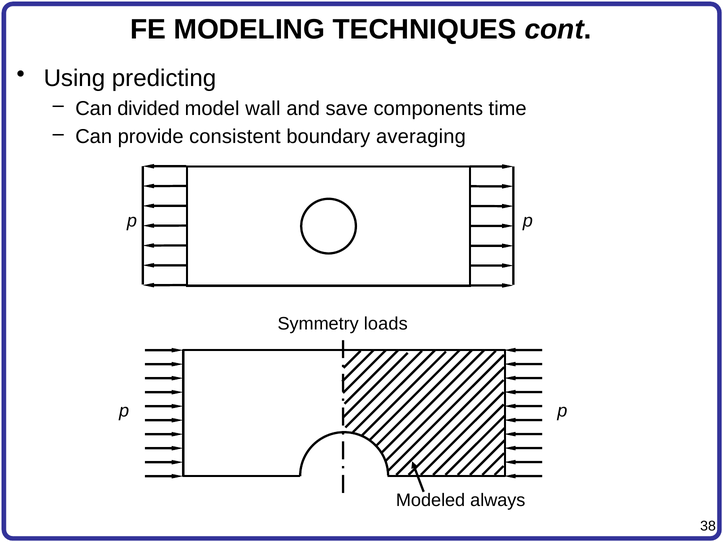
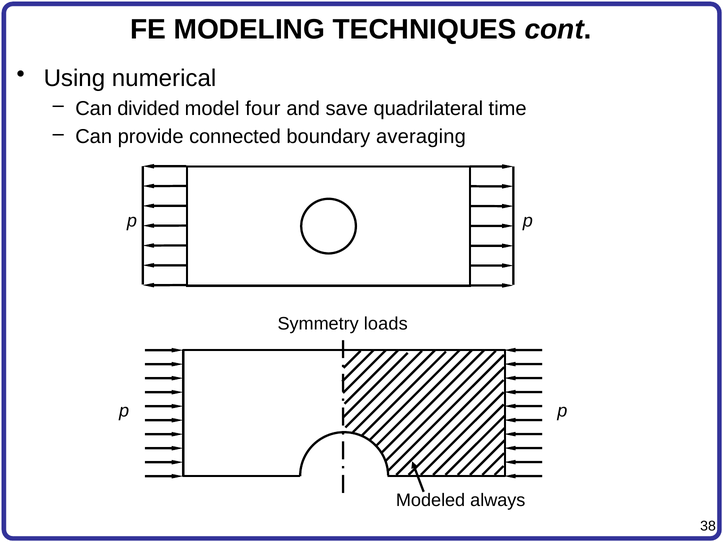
predicting: predicting -> numerical (164, 78)
wall: wall -> four (263, 109)
components: components -> quadrilateral (428, 109)
consistent: consistent -> connected (235, 137)
